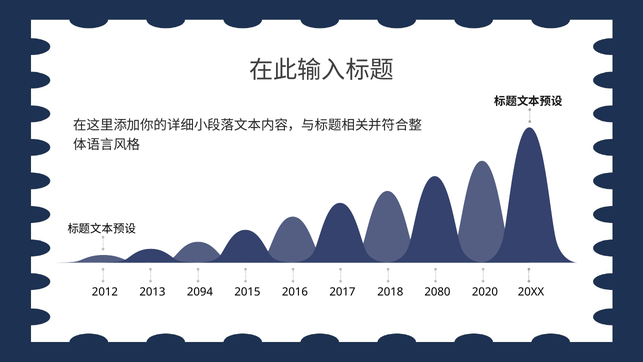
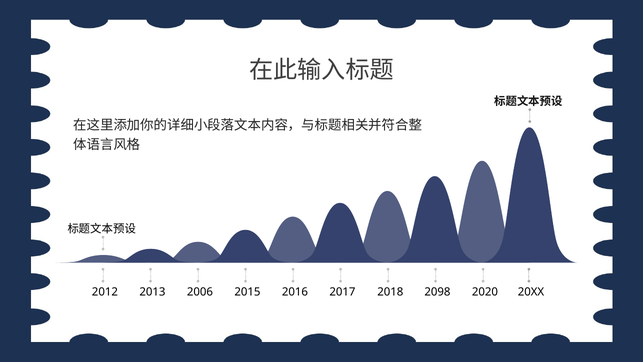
2094: 2094 -> 2006 (200, 292)
2080: 2080 -> 2098 (437, 292)
